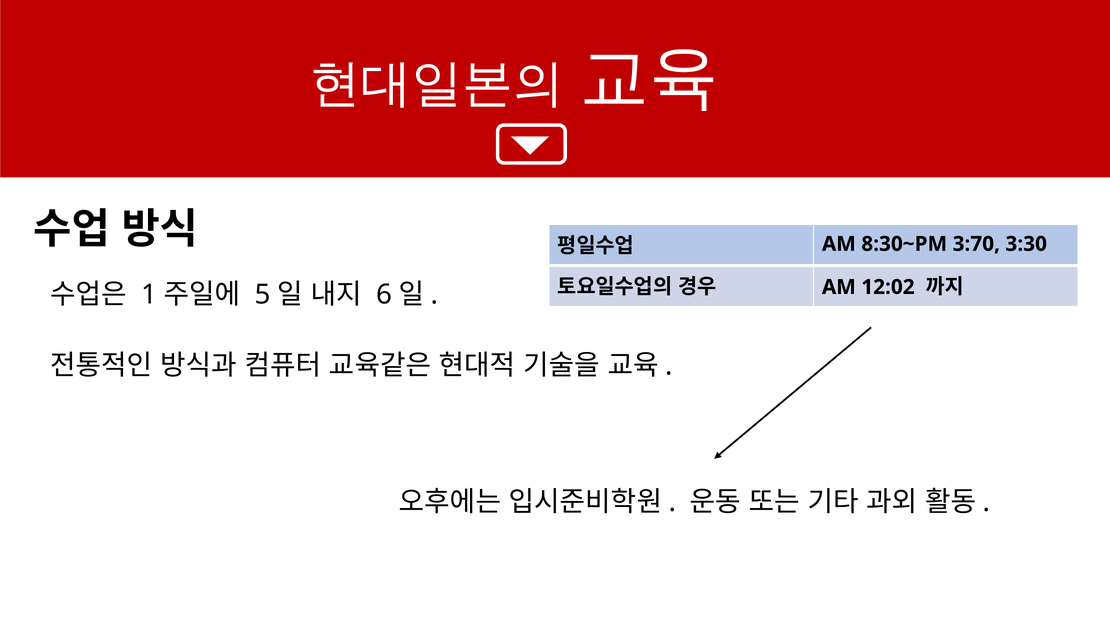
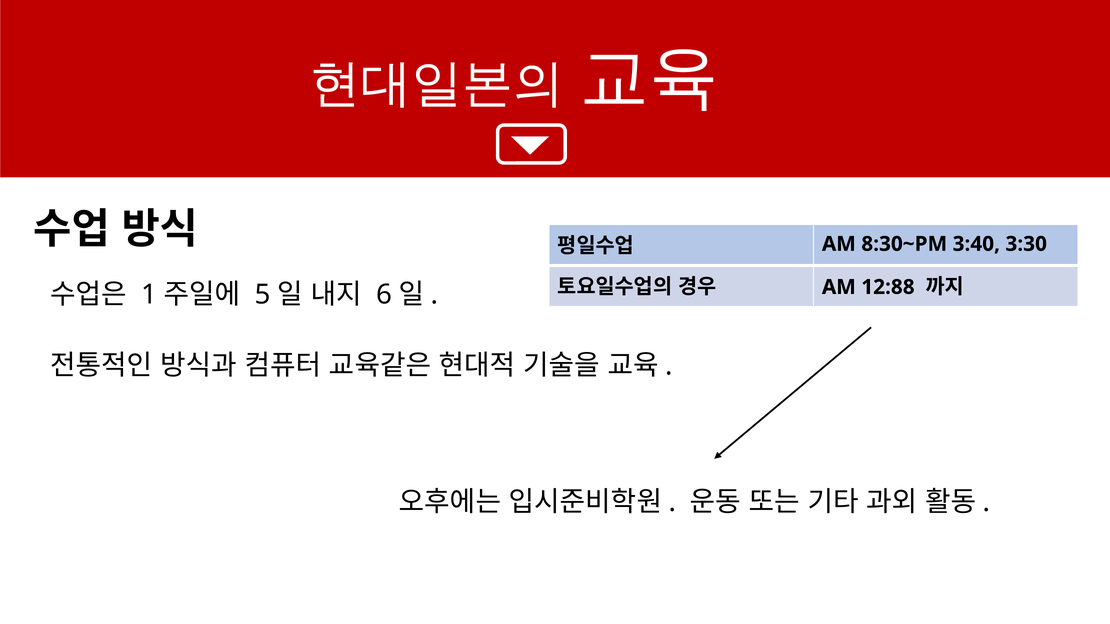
3:70: 3:70 -> 3:40 (976, 244)
12:02: 12:02 -> 12:88 (888, 287)
